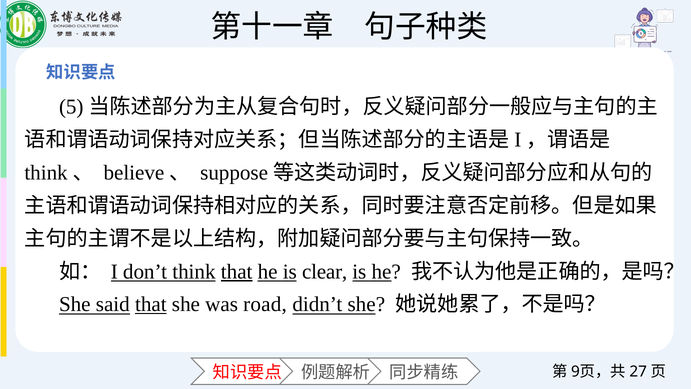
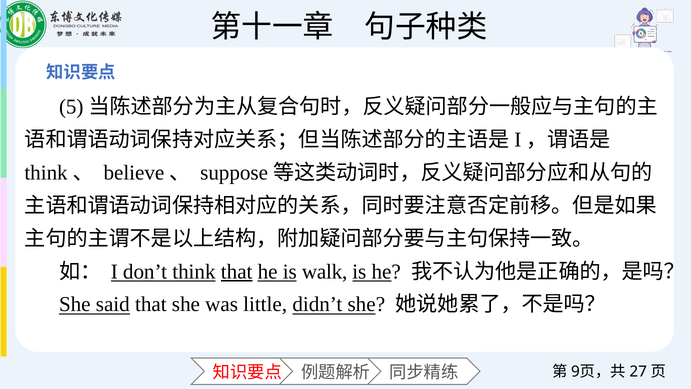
clear: clear -> walk (325, 271)
that underline: present -> none (151, 304)
road: road -> little (265, 304)
